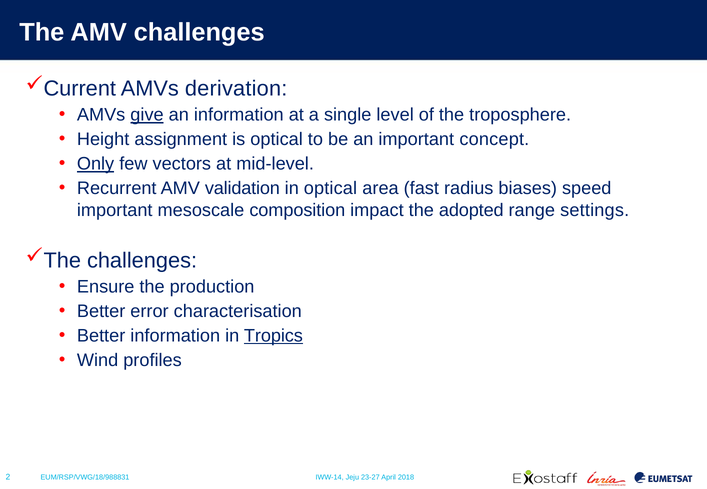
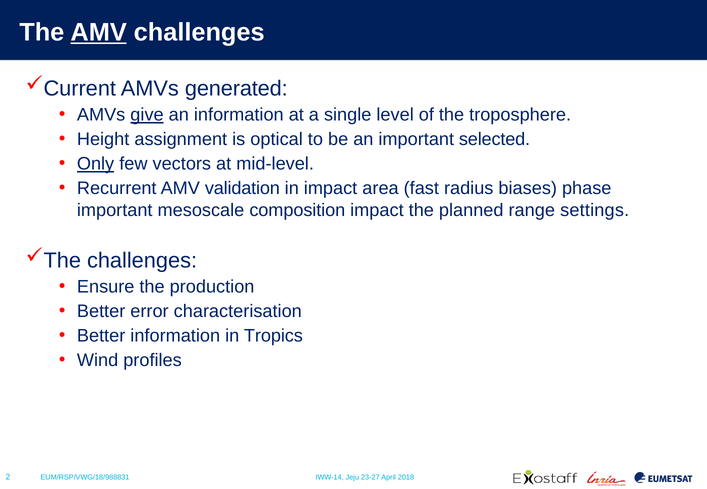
AMV underline: none -> present (99, 32)
derivation: derivation -> generated (236, 89)
concept: concept -> selected (495, 140)
in optical: optical -> impact (331, 189)
speed: speed -> phase (587, 189)
adopted: adopted -> planned (471, 210)
Tropics underline: present -> none (273, 336)
